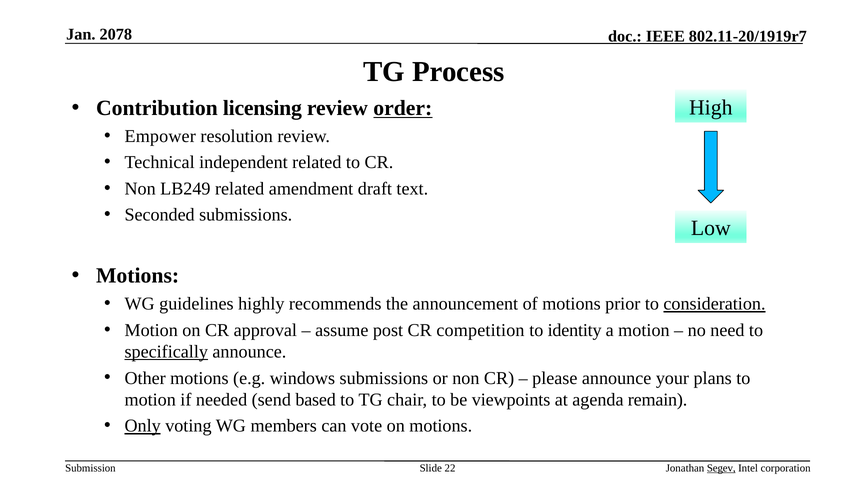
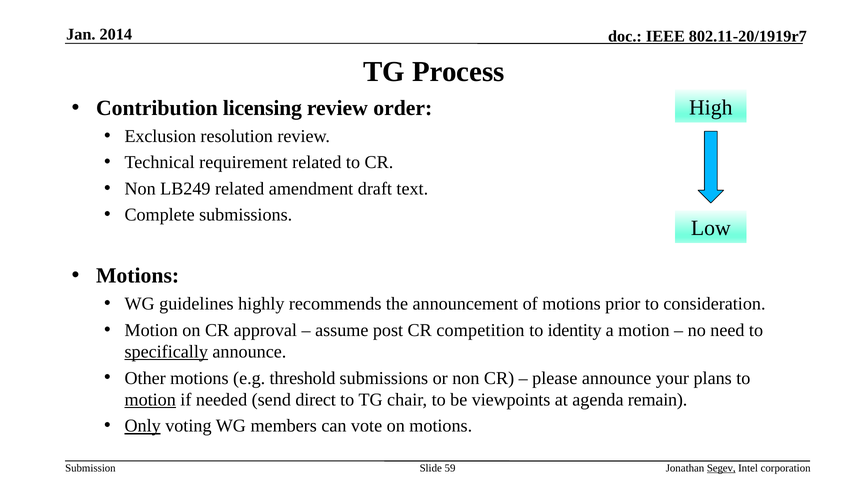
2078: 2078 -> 2014 (116, 35)
order underline: present -> none (403, 108)
Empower: Empower -> Exclusion (160, 136)
independent: independent -> requirement (243, 162)
Seconded: Seconded -> Complete (160, 215)
consideration underline: present -> none (715, 304)
windows: windows -> threshold (303, 378)
motion underline: none -> present (150, 400)
based: based -> direct (316, 400)
22: 22 -> 59 (450, 468)
